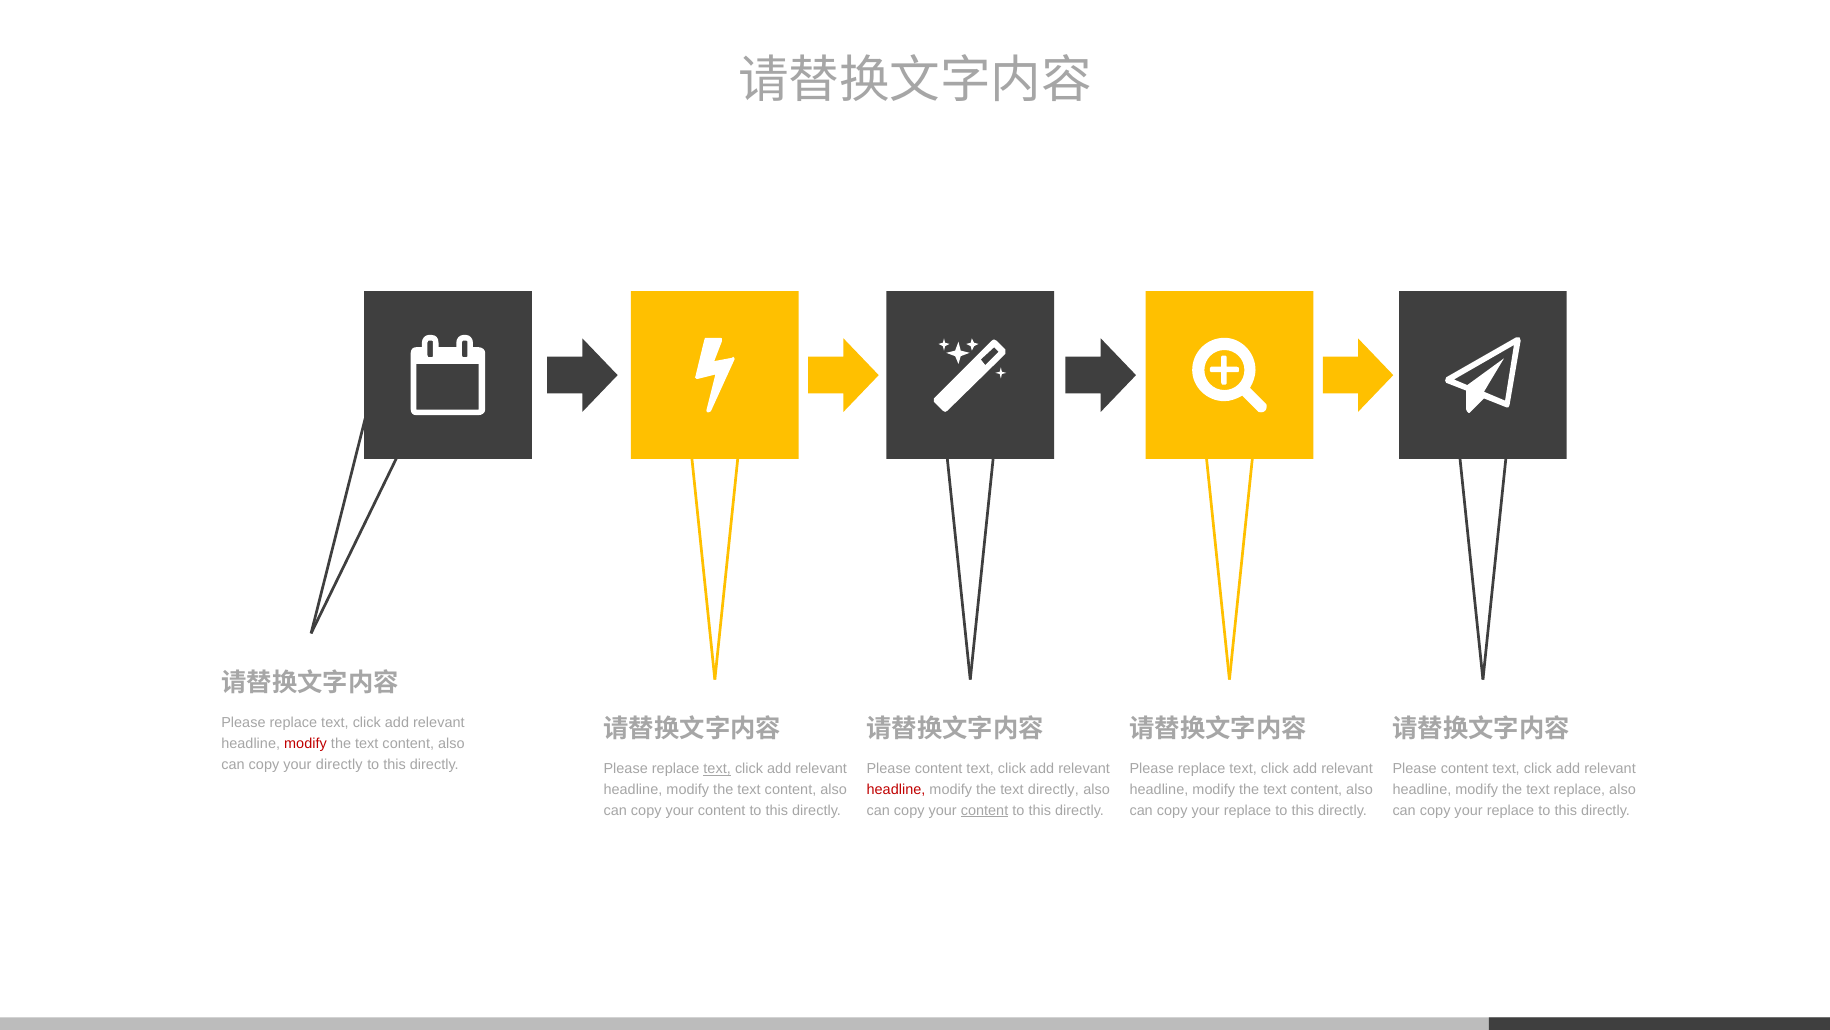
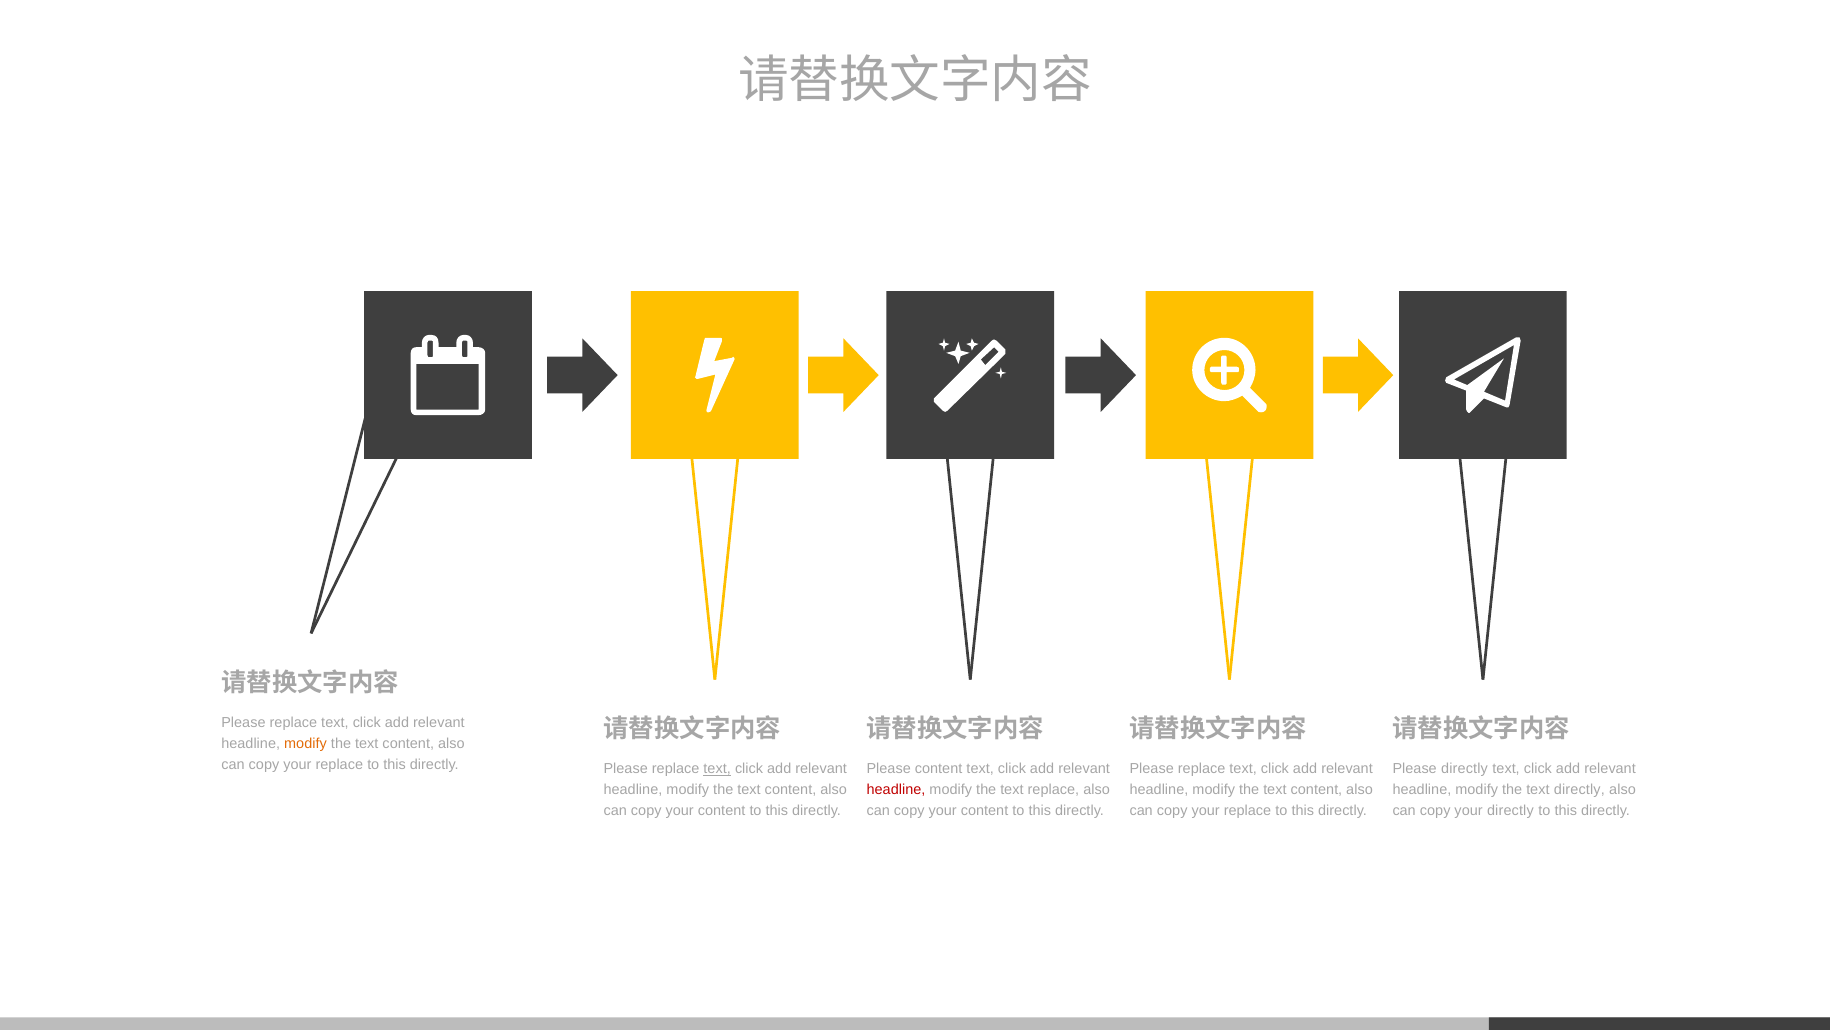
modify colour: red -> orange (306, 743)
directly: directly -> replace (339, 764)
content: content -> directly (1465, 768)
text directly: directly -> replace (1053, 789)
text replace: replace -> directly (1579, 789)
content underline: present -> none (985, 810)
replace: replace -> directly (1510, 810)
